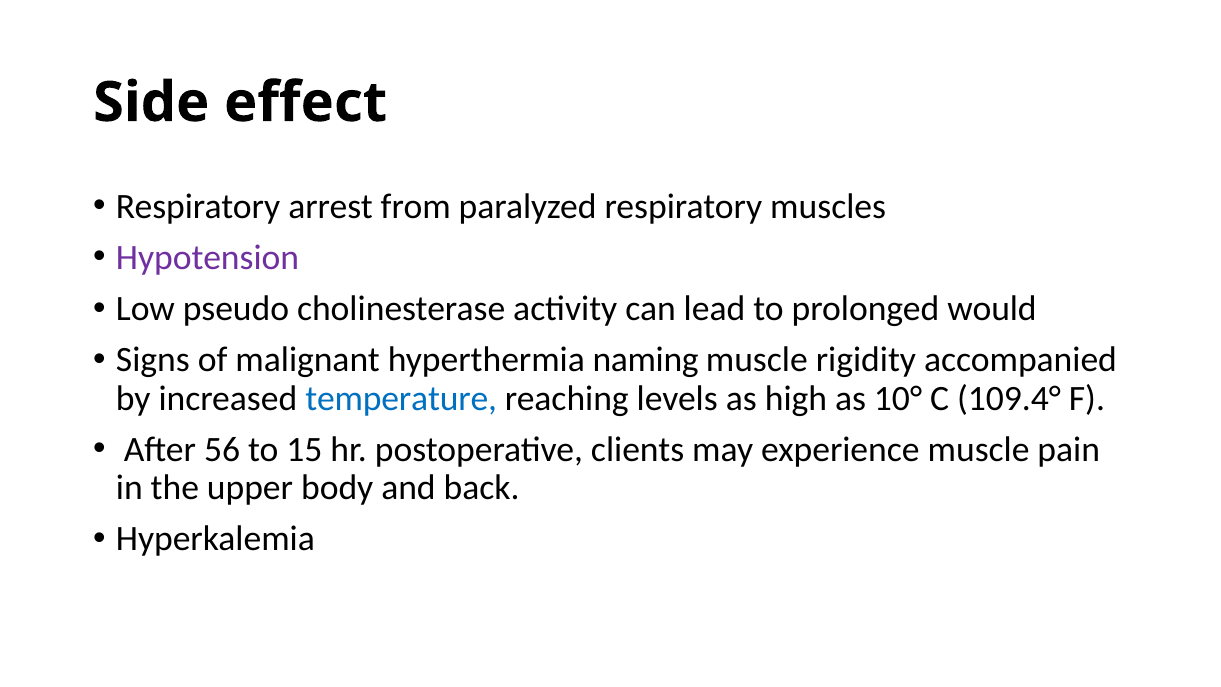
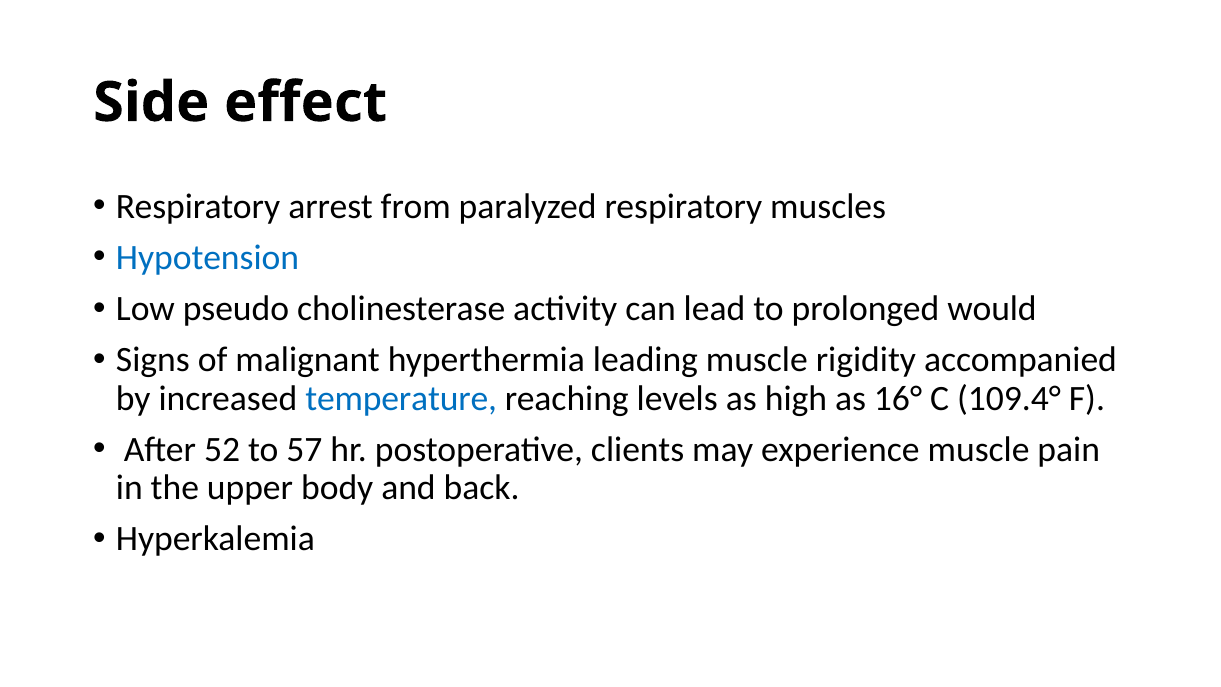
Hypotension colour: purple -> blue (208, 257)
naming: naming -> leading (645, 360)
10°: 10° -> 16° (898, 398)
56: 56 -> 52 (222, 449)
15: 15 -> 57 (304, 449)
